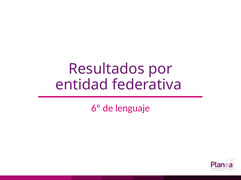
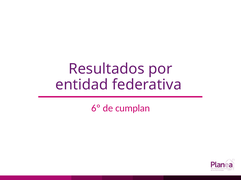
lenguaje: lenguaje -> cumplan (133, 109)
